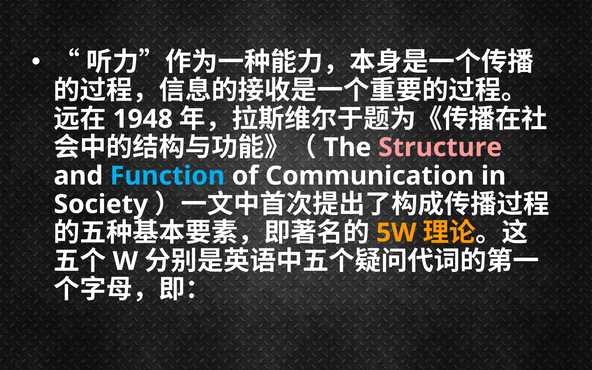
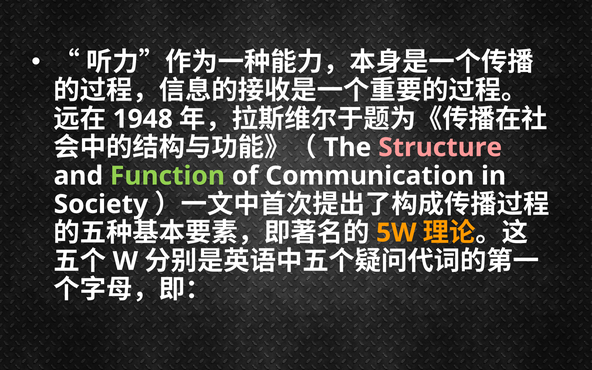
Function colour: light blue -> light green (167, 176)
